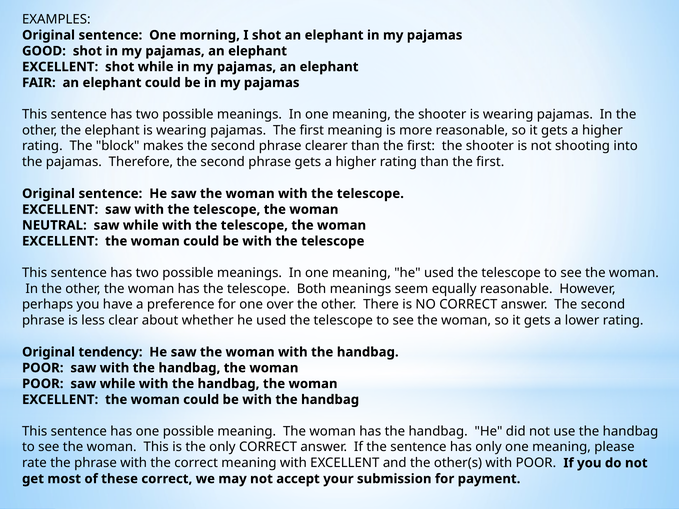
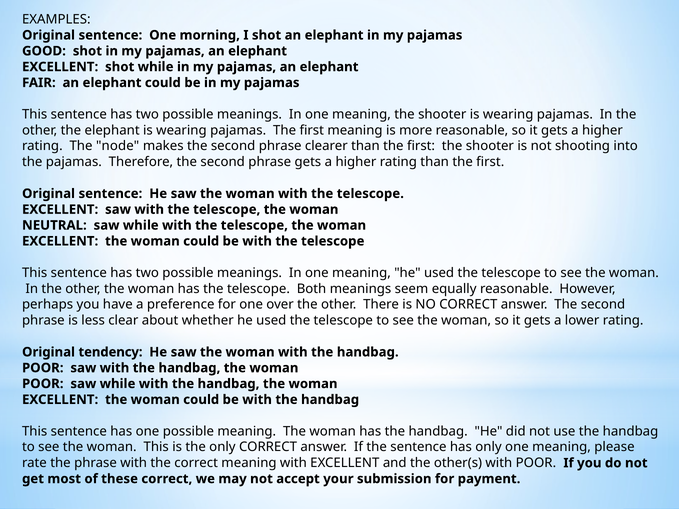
block: block -> node (118, 146)
